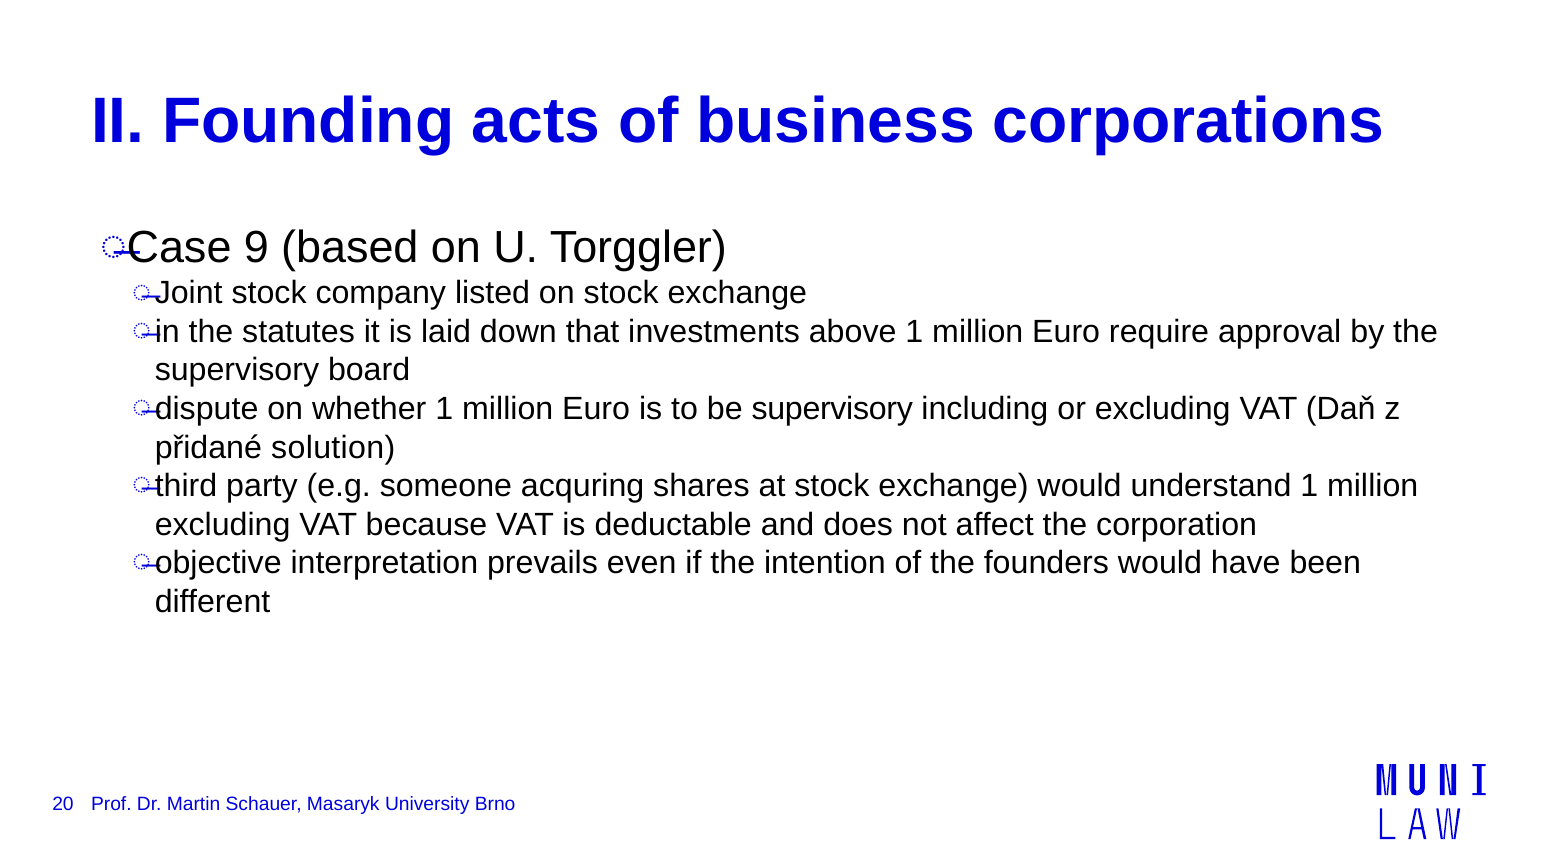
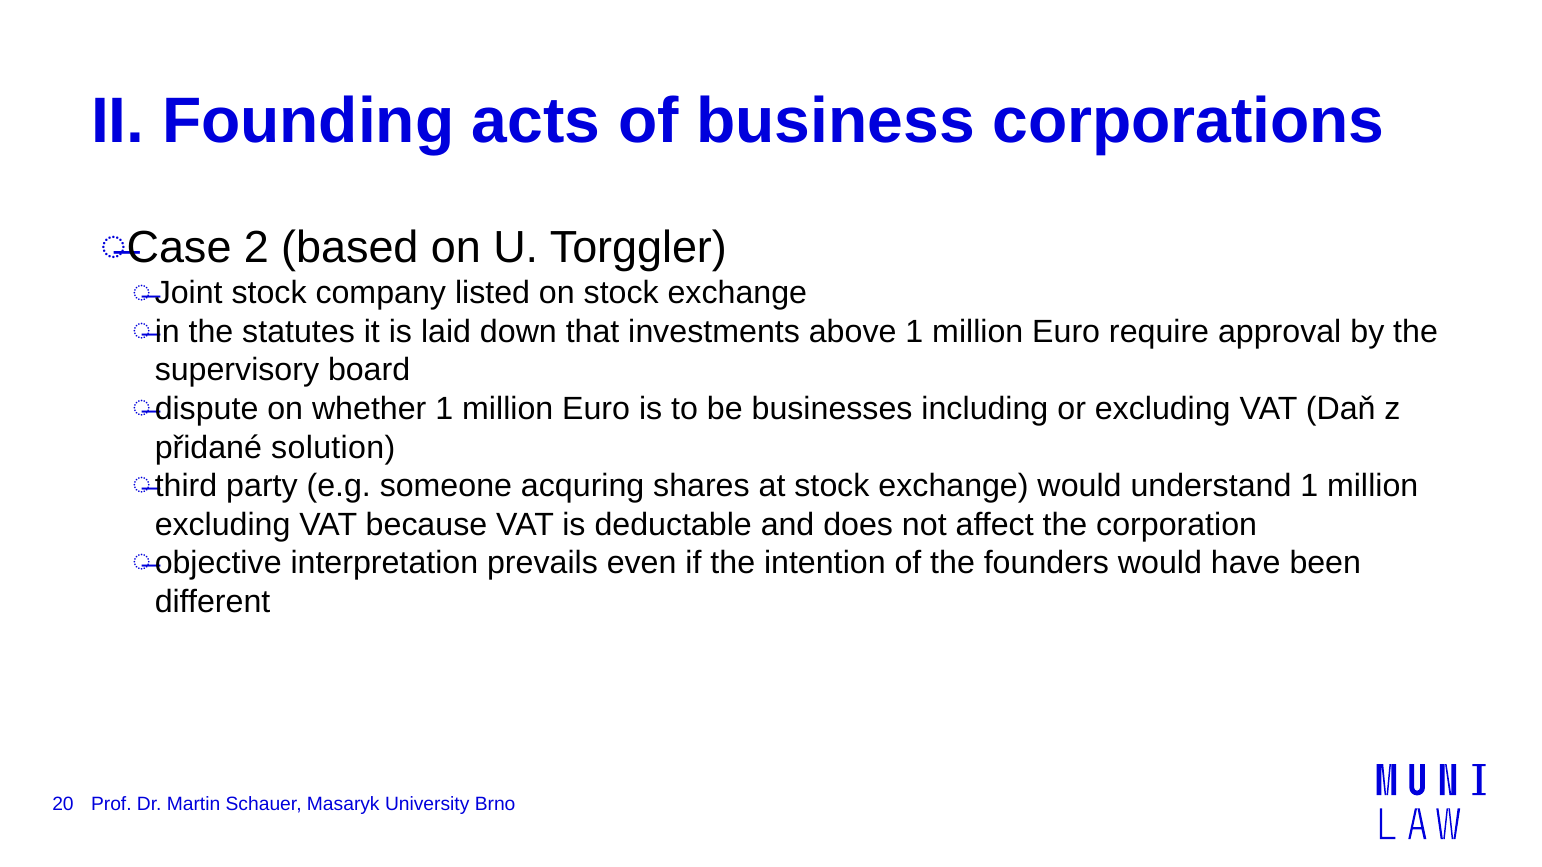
9: 9 -> 2 (256, 248)
be supervisory: supervisory -> businesses (832, 409)
